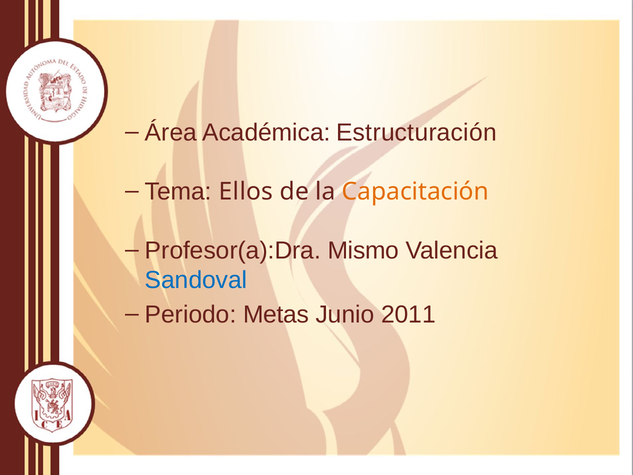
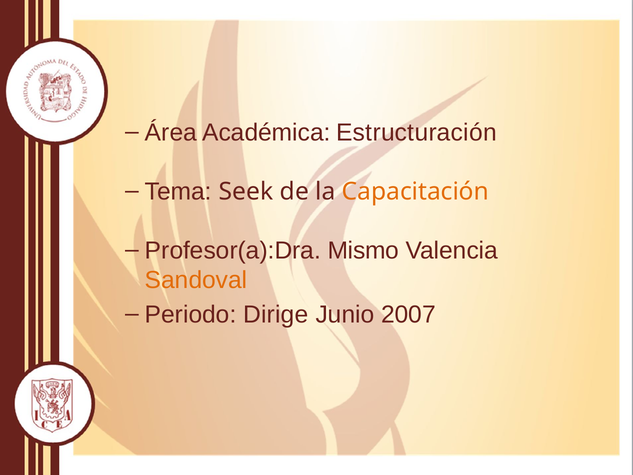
Ellos: Ellos -> Seek (246, 191)
Sandoval colour: blue -> orange (196, 280)
Metas: Metas -> Dirige (276, 314)
2011: 2011 -> 2007 (408, 314)
